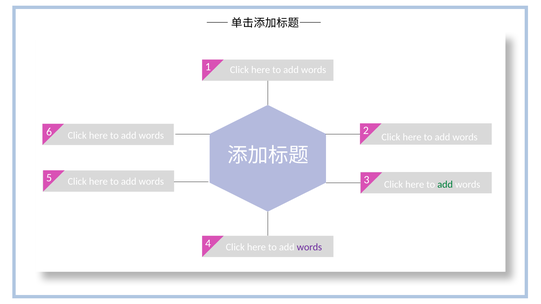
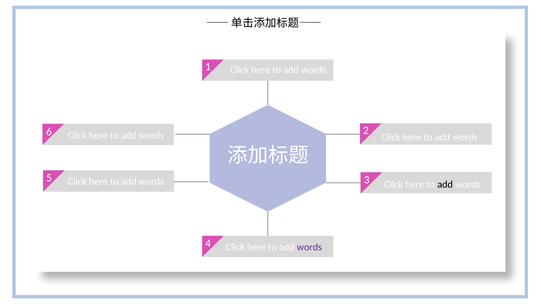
add colour: green -> black (445, 185)
